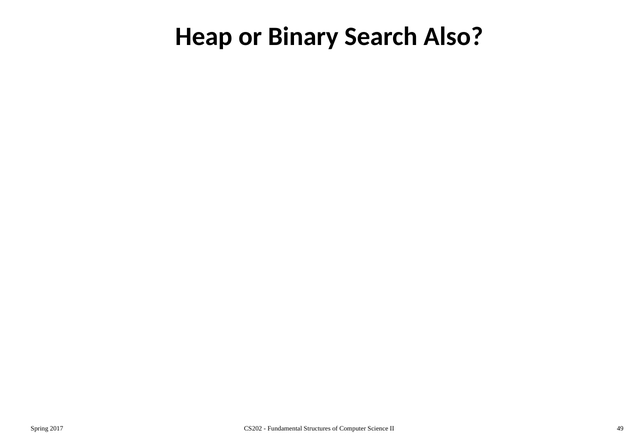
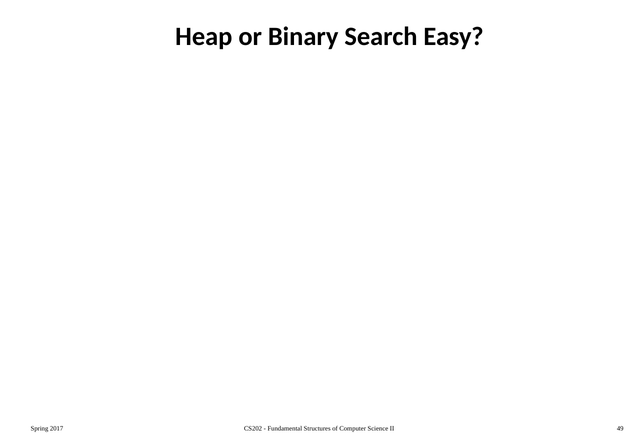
Also: Also -> Easy (454, 36)
